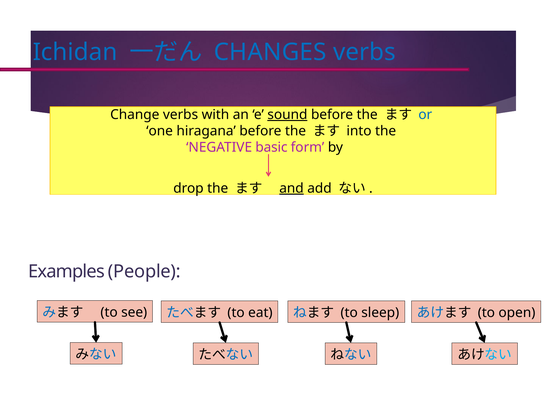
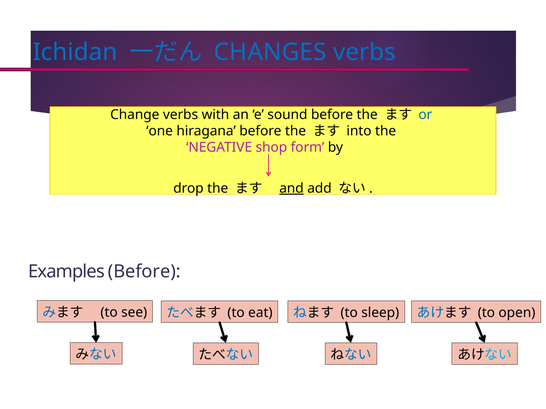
sound underline: present -> none (287, 115)
basic: basic -> shop (271, 148)
Examples People: People -> Before (144, 272)
